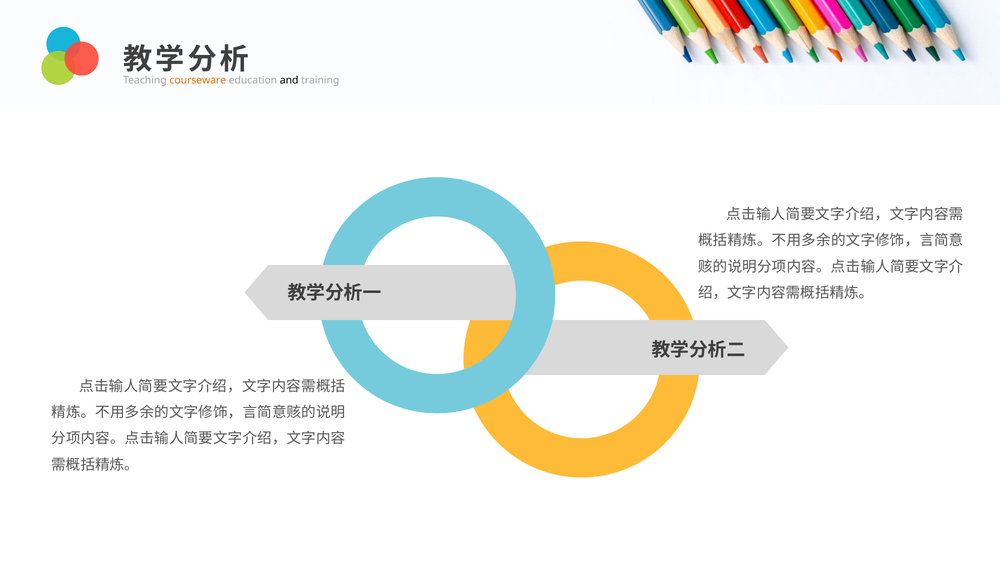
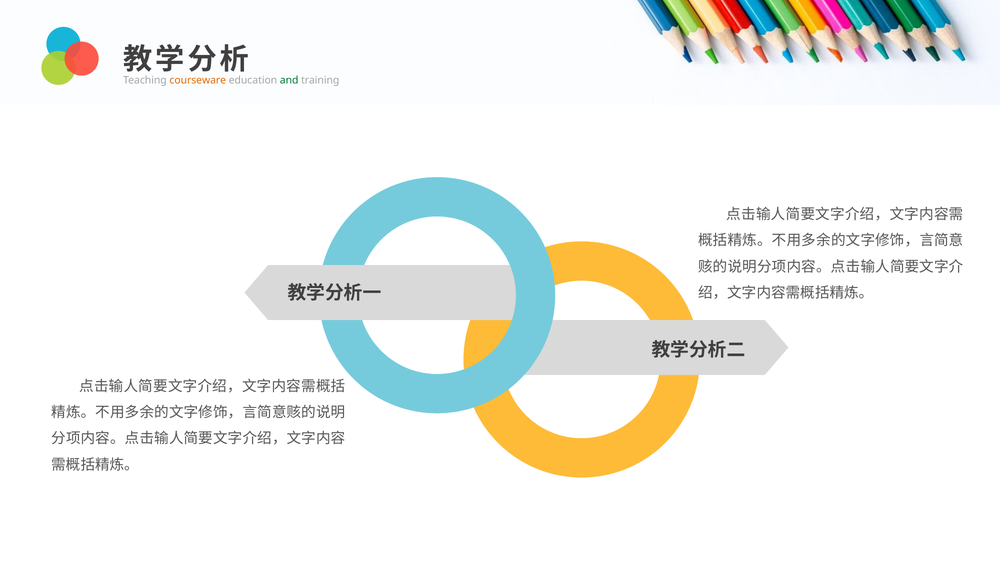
and colour: black -> green (289, 80)
